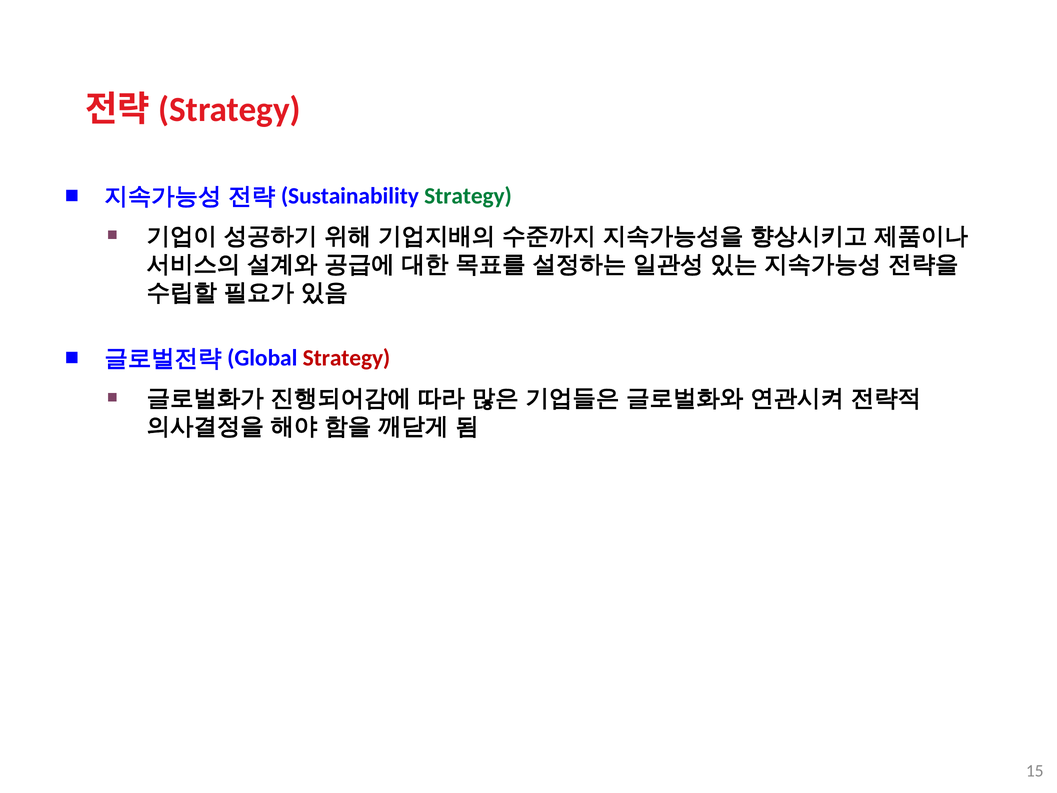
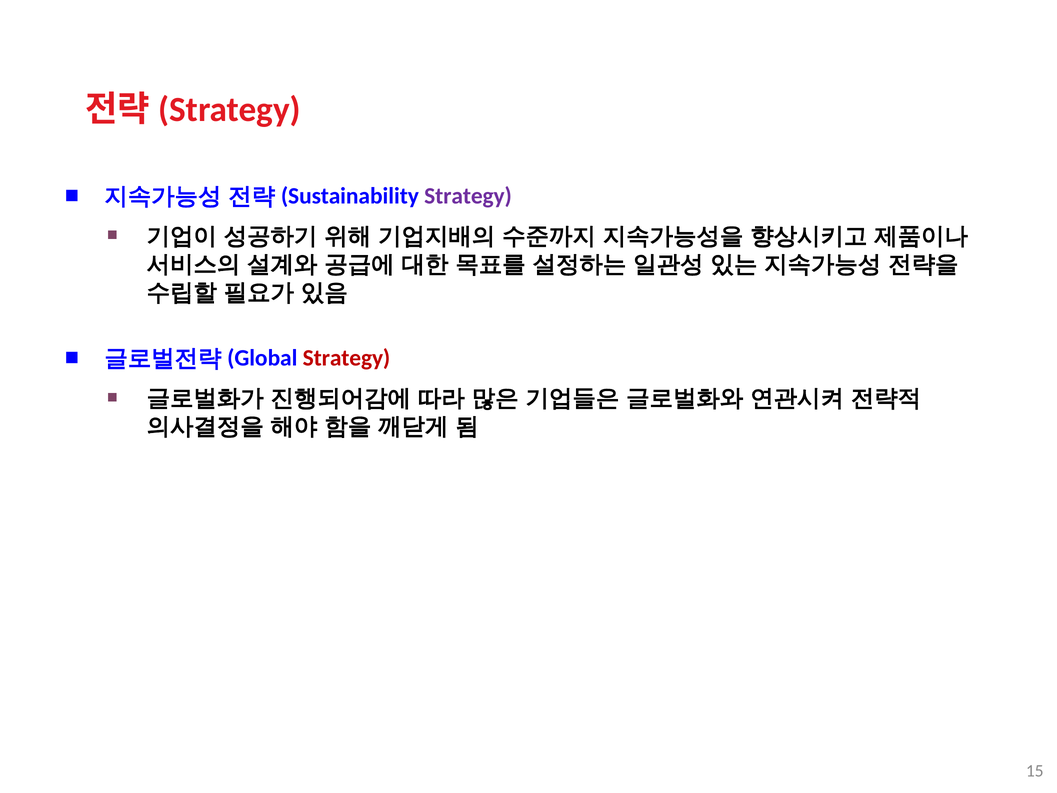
Strategy colour: green -> purple (468, 196)
